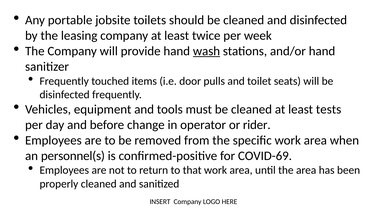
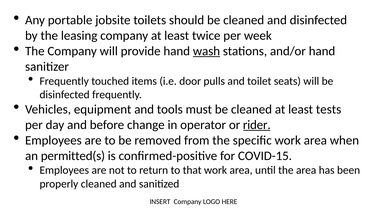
rider underline: none -> present (257, 125)
personnel(s: personnel(s -> permitted(s (73, 156)
COVID-69: COVID-69 -> COVID-15 (265, 156)
